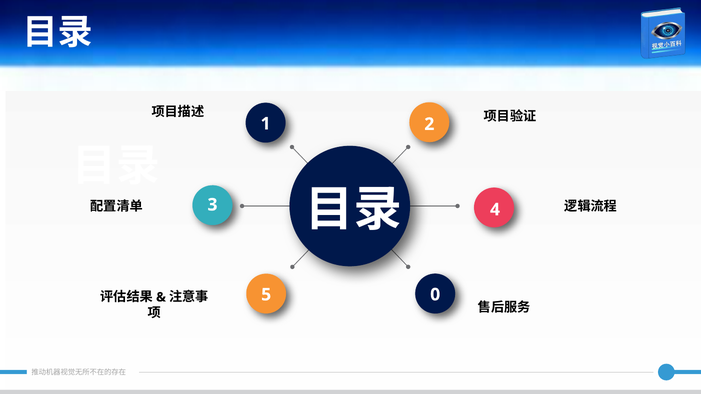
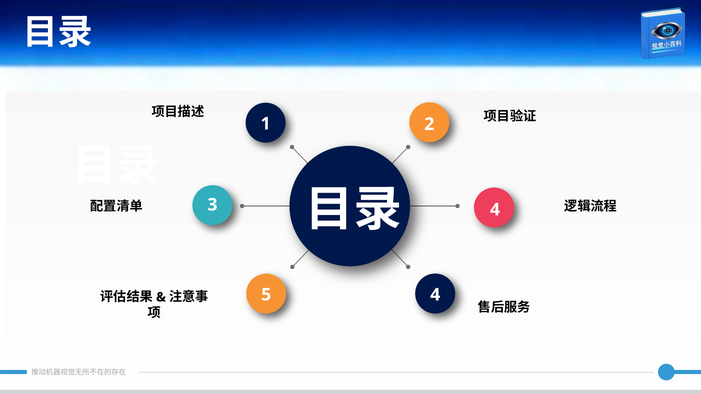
5 0: 0 -> 4 (435, 295)
